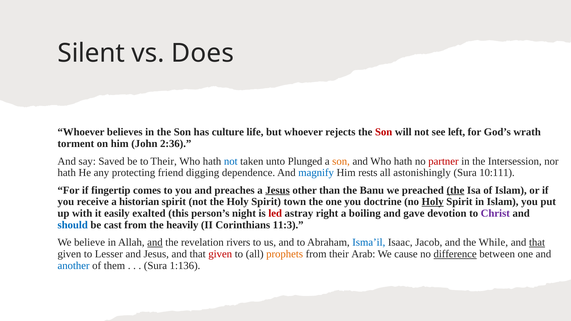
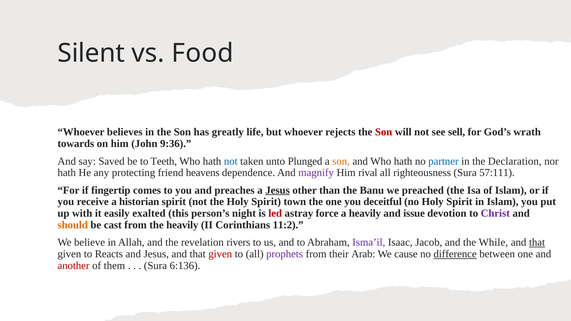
Does: Does -> Food (203, 53)
culture: culture -> greatly (228, 132)
left: left -> sell (457, 132)
torment: torment -> towards (76, 144)
2:36: 2:36 -> 9:36 (176, 144)
to Their: Their -> Teeth (164, 161)
partner colour: red -> blue (443, 161)
Intersession: Intersession -> Declaration (515, 161)
digging: digging -> heavens (203, 173)
magnify colour: blue -> purple (316, 173)
rests: rests -> rival (368, 173)
astonishingly: astonishingly -> righteousness (422, 173)
10:111: 10:111 -> 57:111 (497, 173)
the underline: present -> none (455, 190)
doctrine: doctrine -> deceitful (383, 202)
Holy underline: present -> none (433, 202)
right: right -> force (327, 213)
a boiling: boiling -> heavily (365, 213)
gave: gave -> issue (414, 213)
should colour: blue -> orange (73, 225)
11:3: 11:3 -> 11:2 (288, 225)
and underline: present -> none (155, 243)
Isma’il colour: blue -> purple (369, 243)
Lesser: Lesser -> Reacts (109, 254)
prophets colour: orange -> purple (285, 254)
another colour: blue -> red (74, 266)
1:136: 1:136 -> 6:136 (185, 266)
